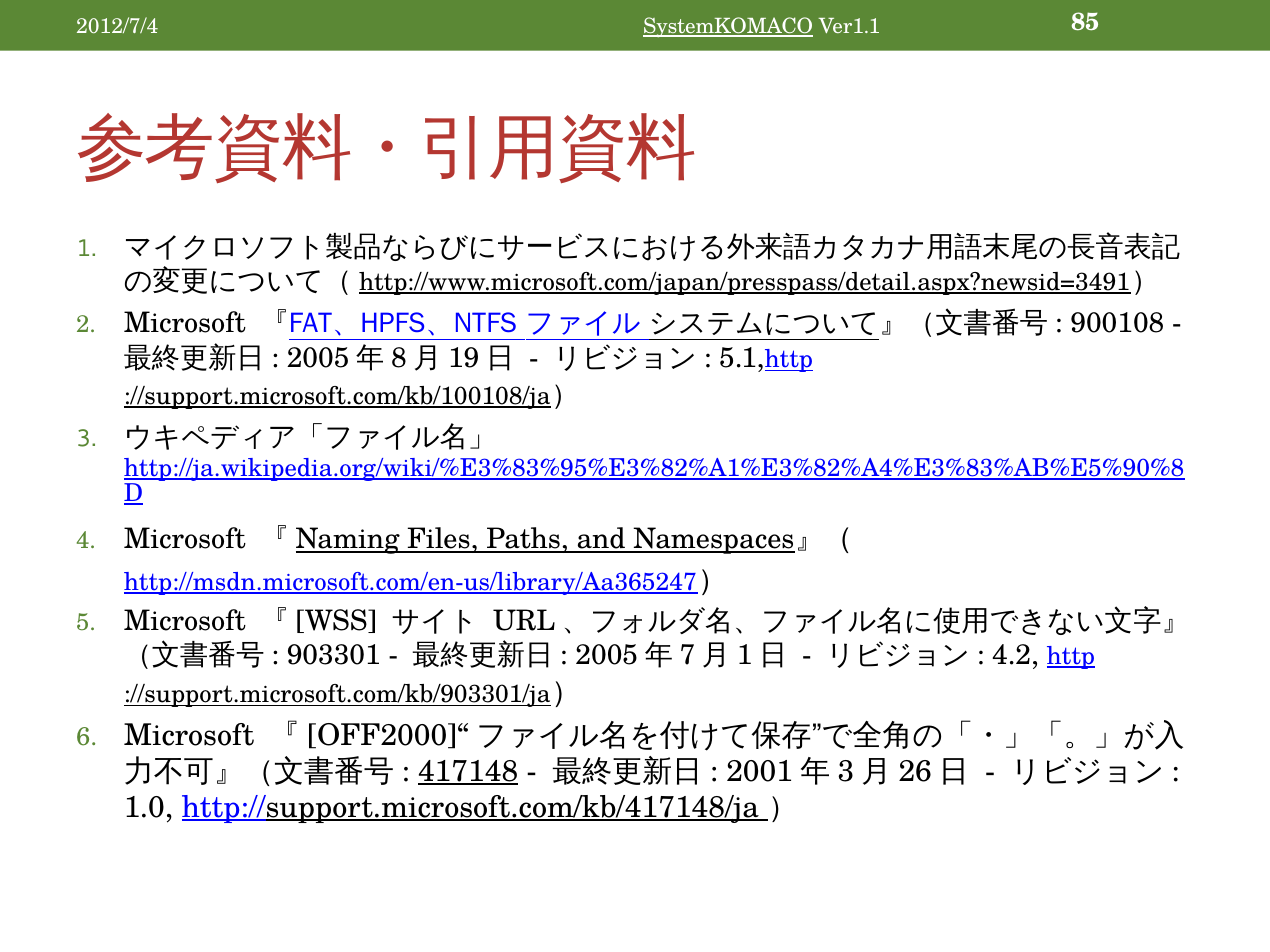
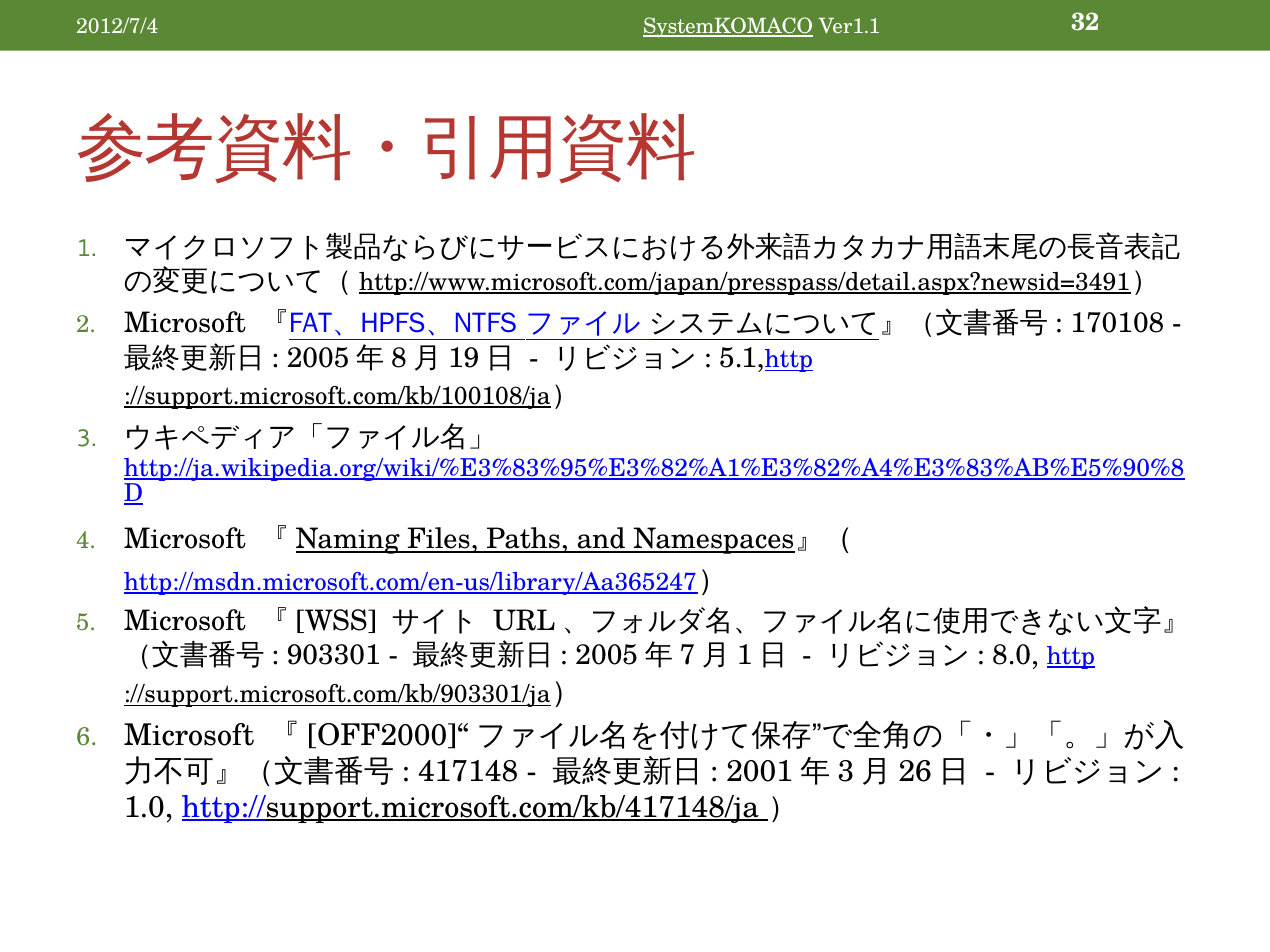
85: 85 -> 32 (1085, 23)
900108: 900108 -> 170108 (1117, 323)
4.2: 4.2 -> 8.0 (1016, 656)
417148 underline: present -> none (468, 772)
